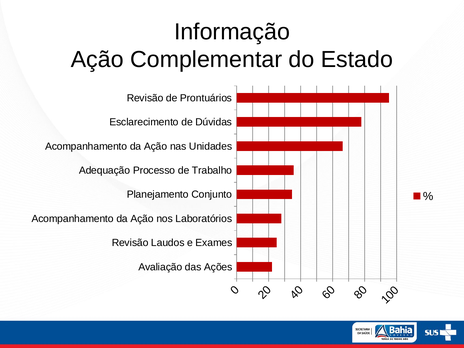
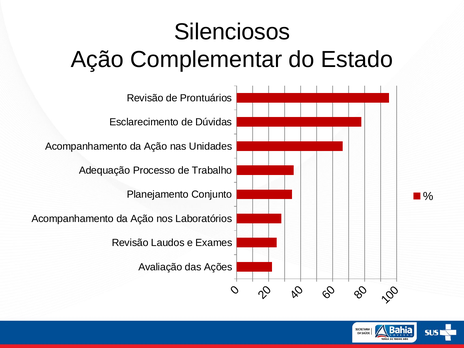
Informação: Informação -> Silenciosos (232, 32)
